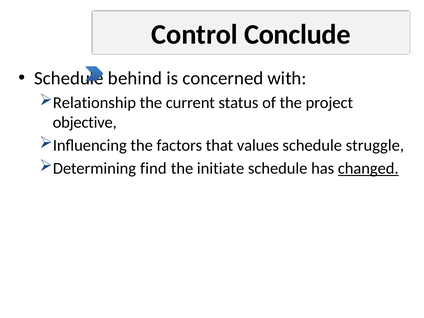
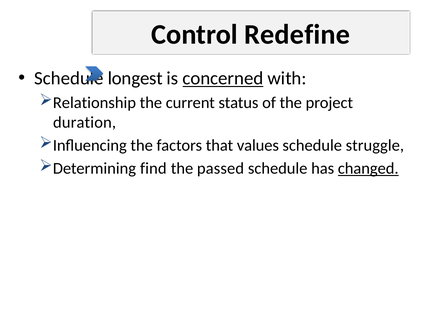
Conclude: Conclude -> Redefine (297, 34)
behind: behind -> longest (135, 78)
concerned underline: none -> present (223, 78)
objective: objective -> duration (85, 122)
initiate: initiate -> passed (220, 169)
